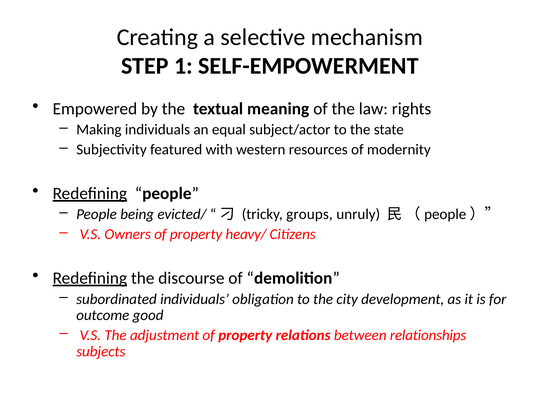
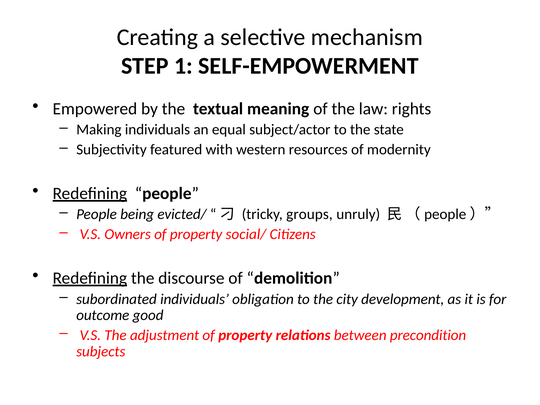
heavy/: heavy/ -> social/ (246, 234)
relationships: relationships -> precondition (428, 335)
